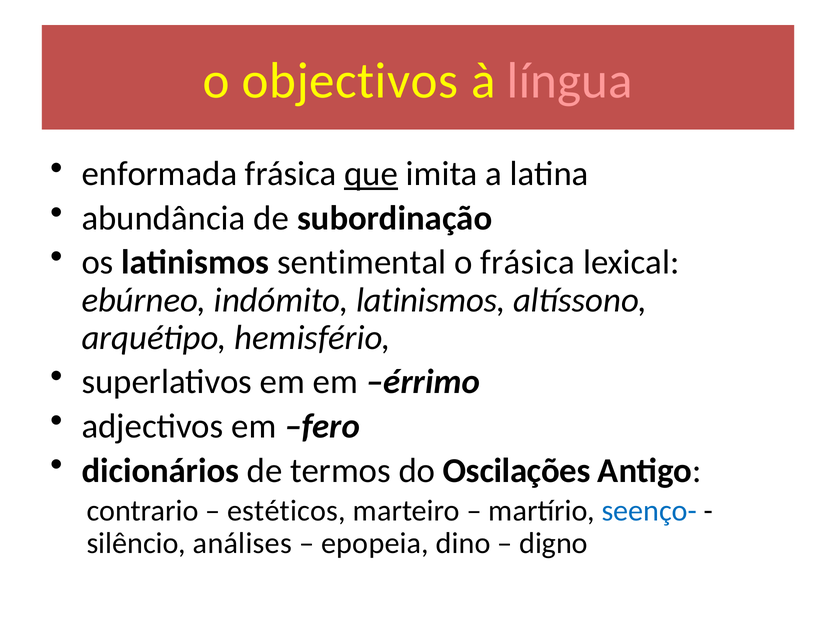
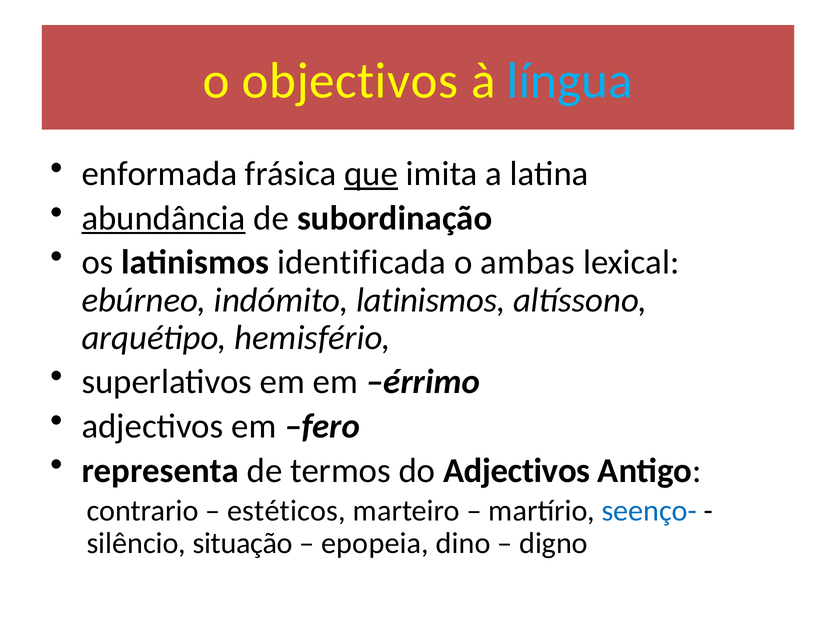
língua colour: pink -> light blue (570, 81)
abundância underline: none -> present (164, 218)
sentimental: sentimental -> identificada (362, 262)
o frásica: frásica -> ambas (528, 262)
dicionários: dicionários -> representa (160, 471)
do Oscilações: Oscilações -> Adjectivos (517, 471)
análises: análises -> situação (243, 544)
